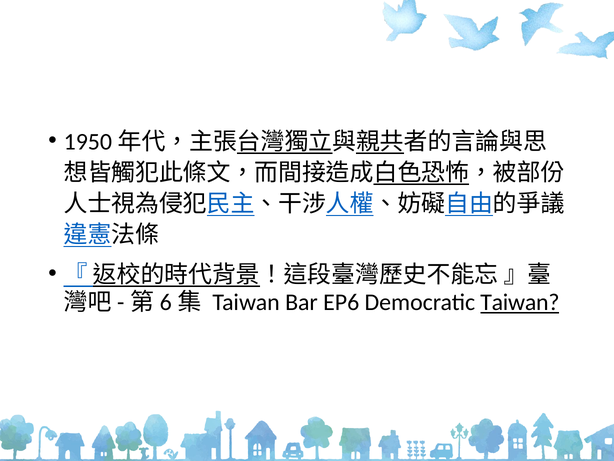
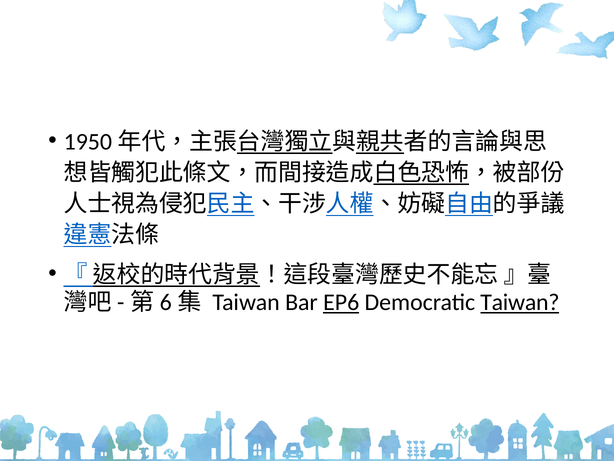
EP6 underline: none -> present (341, 302)
